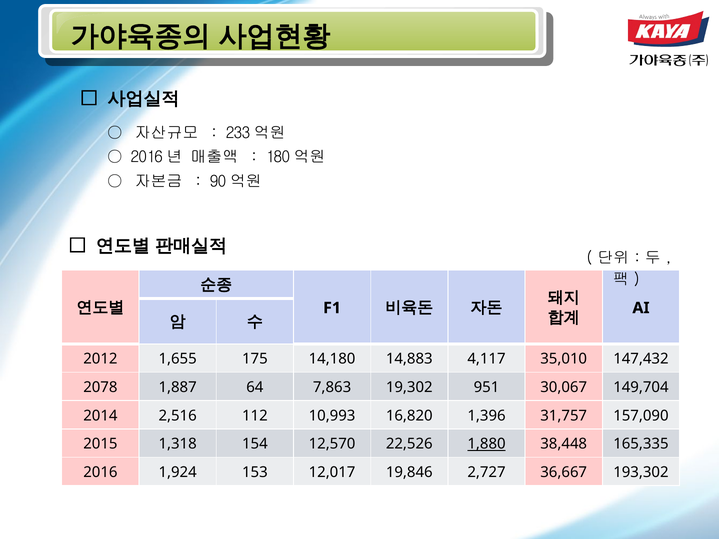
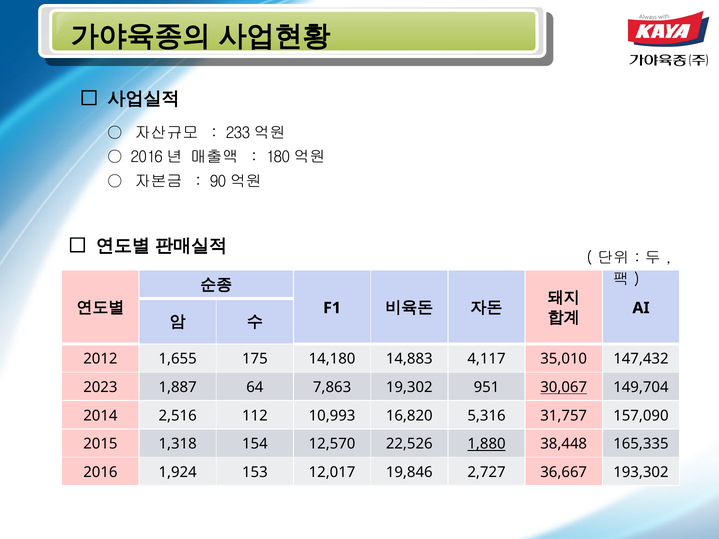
2078: 2078 -> 2023 (100, 387)
30,067 underline: none -> present (564, 387)
1,396: 1,396 -> 5,316 (487, 416)
